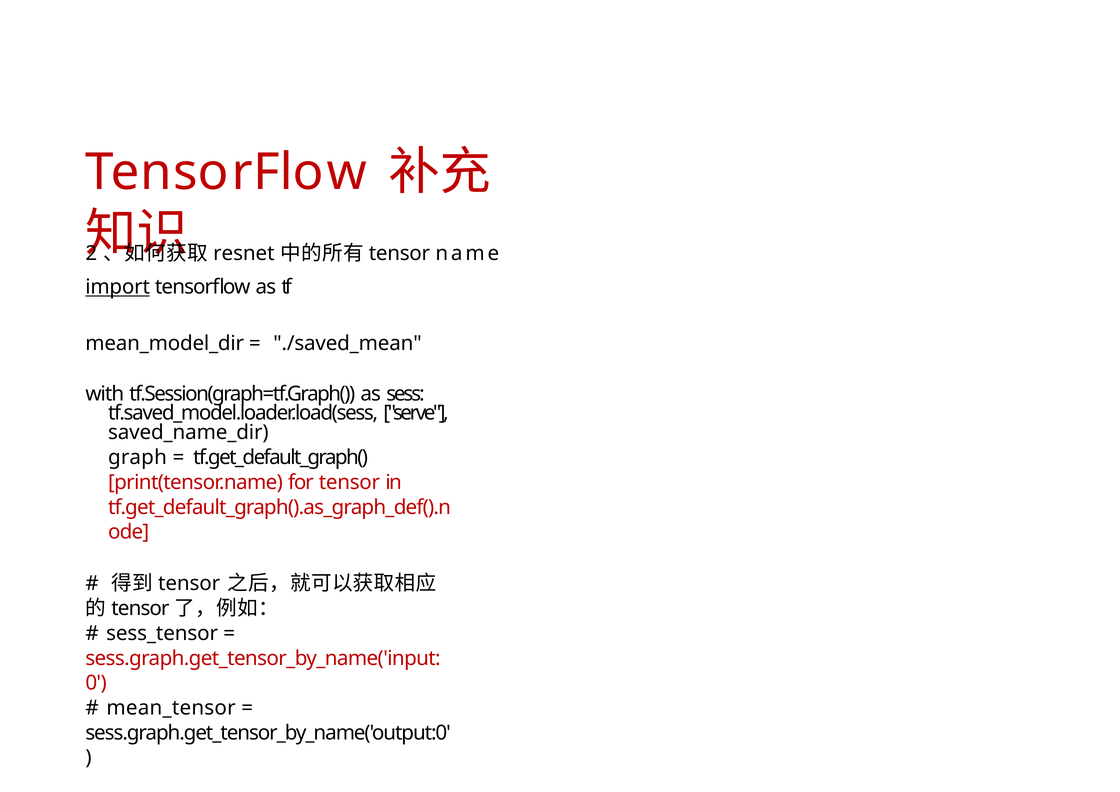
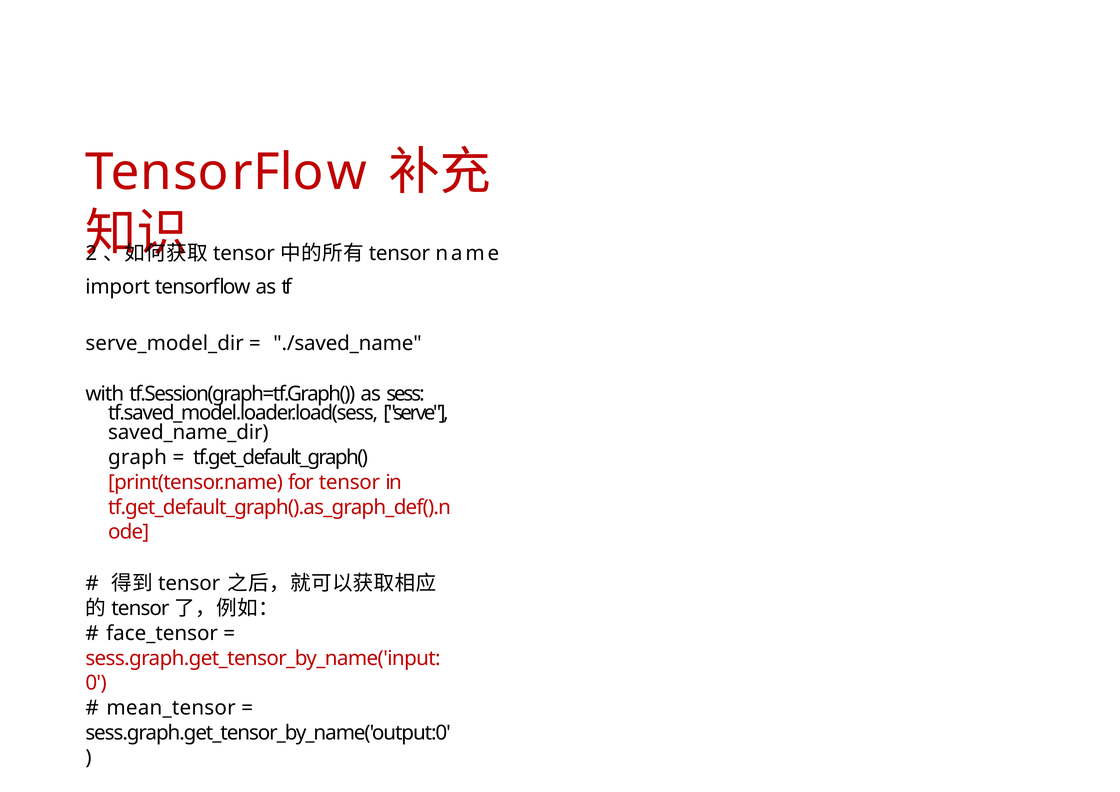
resnet: resnet -> tensor (244, 253)
import underline: present -> none (118, 287)
mean_model_dir: mean_model_dir -> serve_model_dir (165, 343)
./saved_mean: ./saved_mean -> ./saved_name (347, 343)
sess_tensor: sess_tensor -> face_tensor (162, 634)
